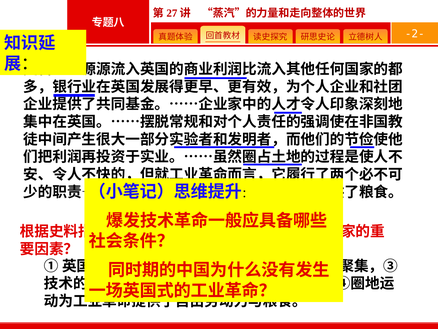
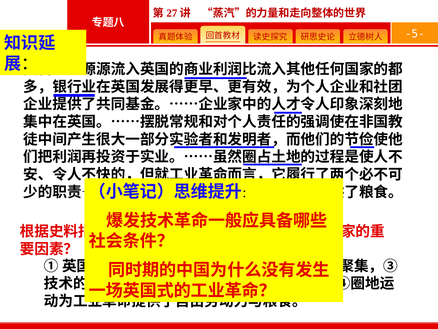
-2-: -2- -> -5- (415, 34)
